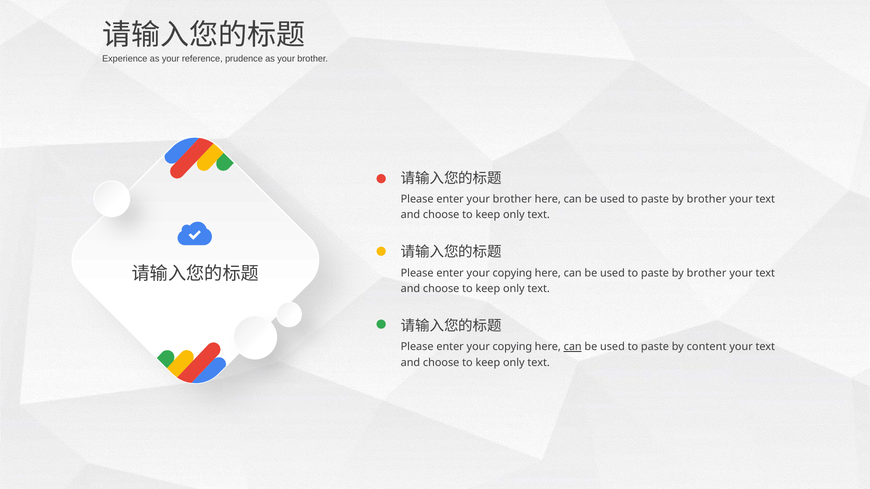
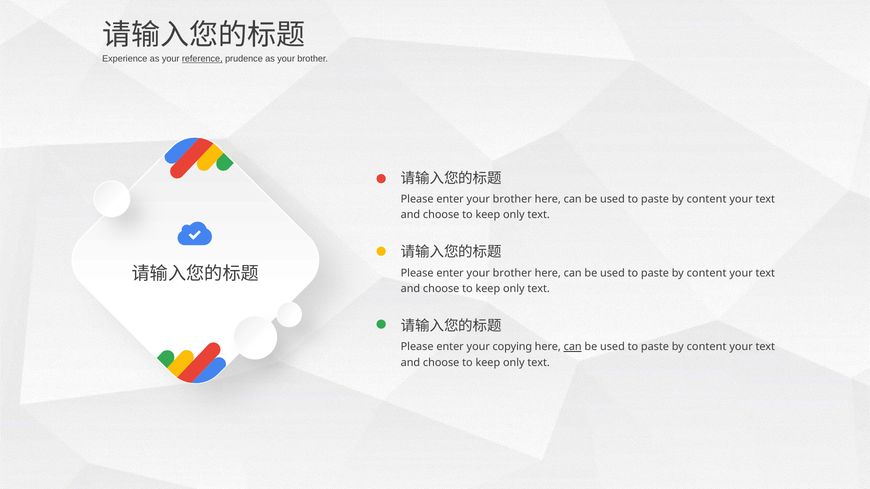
reference underline: none -> present (202, 59)
brother: brother -> content (707, 199)
copying: copying -> brother (512, 273)
brother: brother -> content (707, 273)
